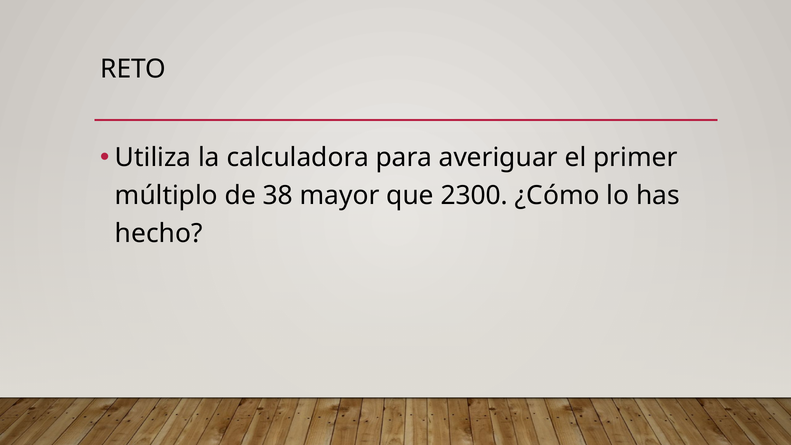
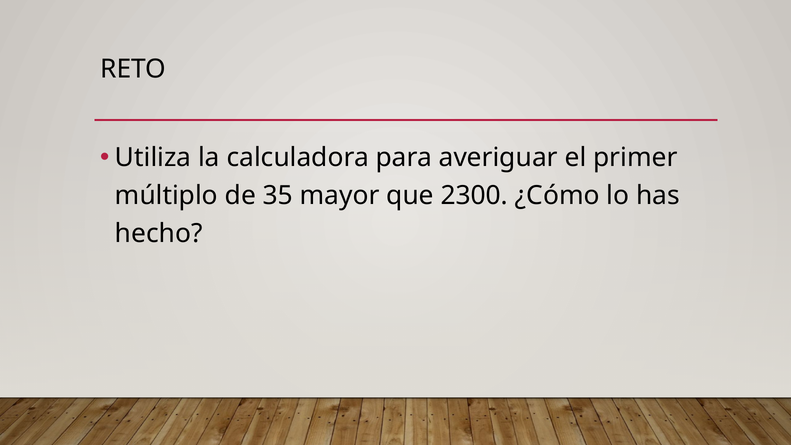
38: 38 -> 35 (278, 196)
